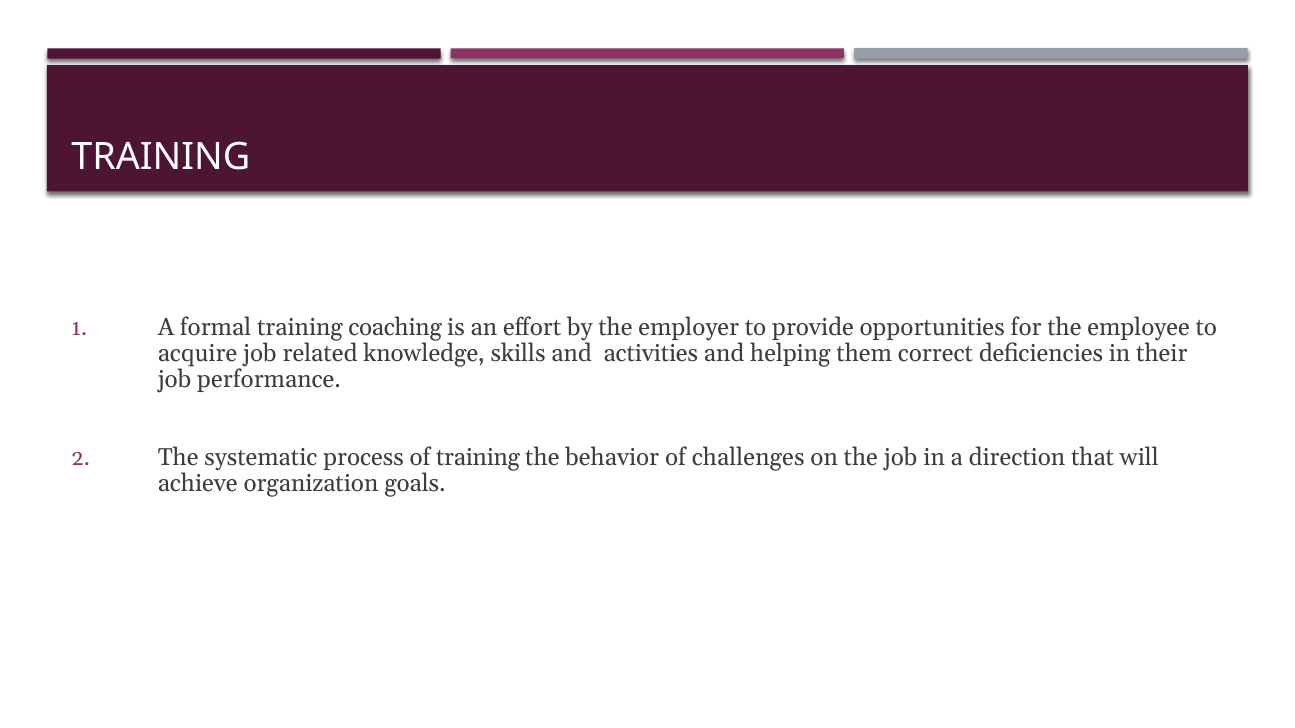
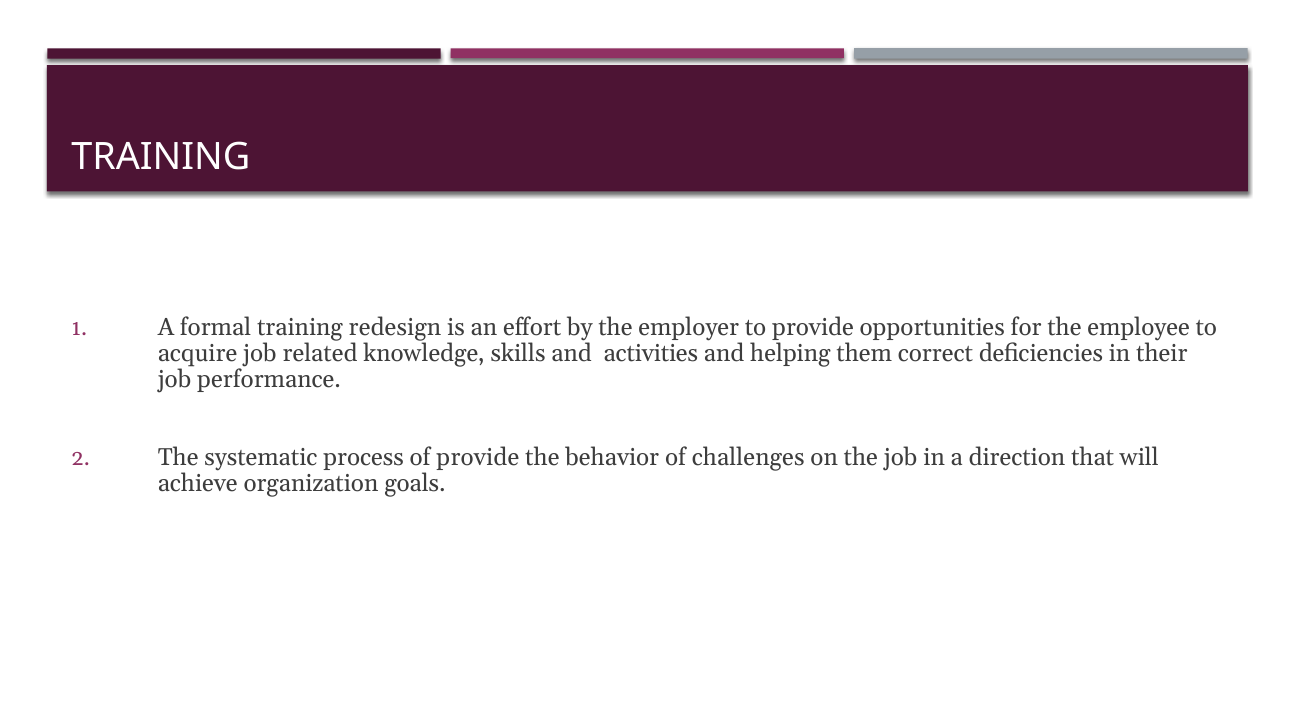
coaching: coaching -> redesign (395, 327)
of training: training -> provide (478, 458)
